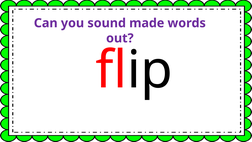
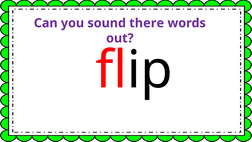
made: made -> there (147, 23)
